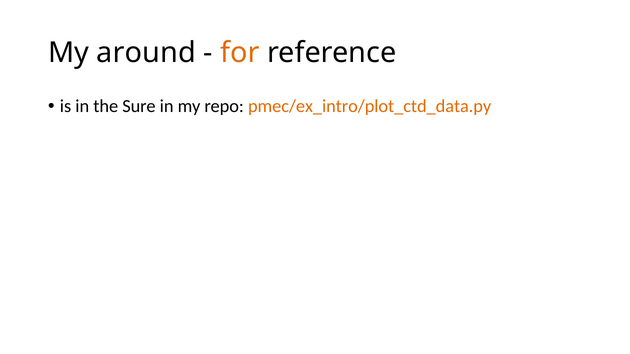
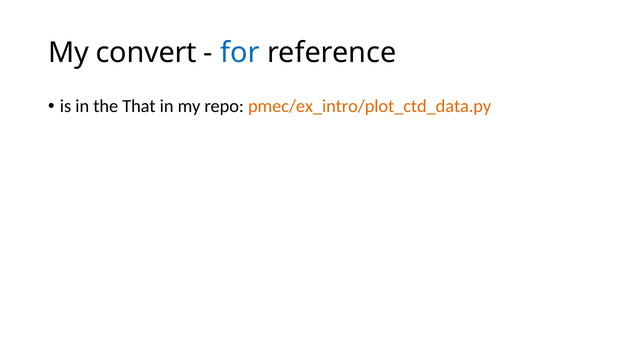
around: around -> convert (146, 53)
for colour: orange -> blue (240, 53)
Sure: Sure -> That (139, 107)
